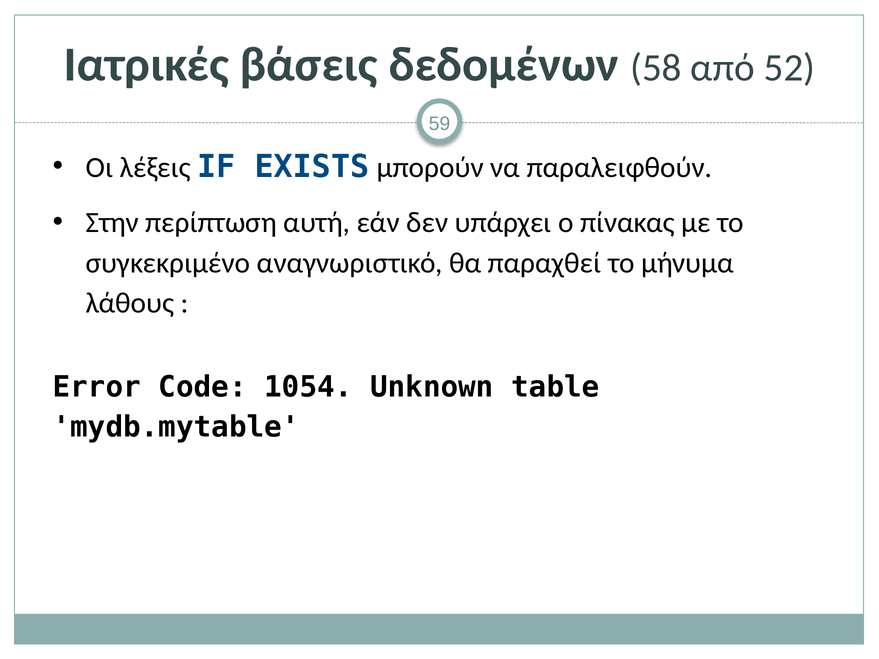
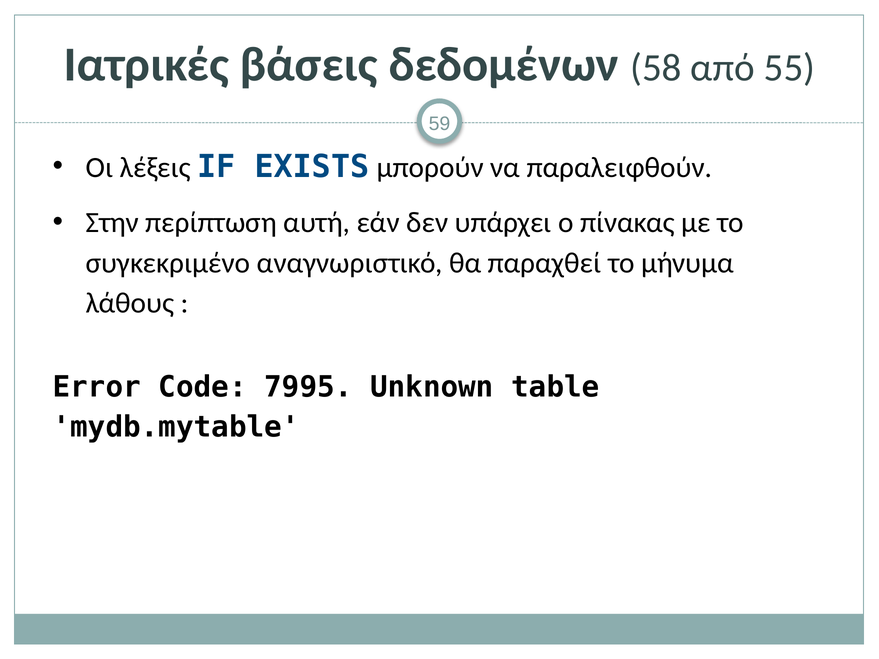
52: 52 -> 55 (789, 68)
1054: 1054 -> 7995 (308, 387)
